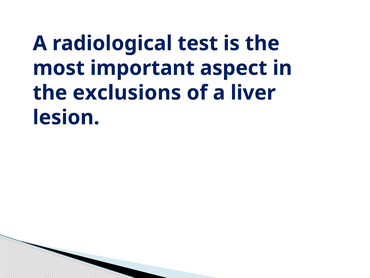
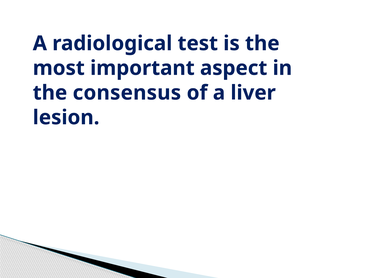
exclusions: exclusions -> consensus (127, 93)
